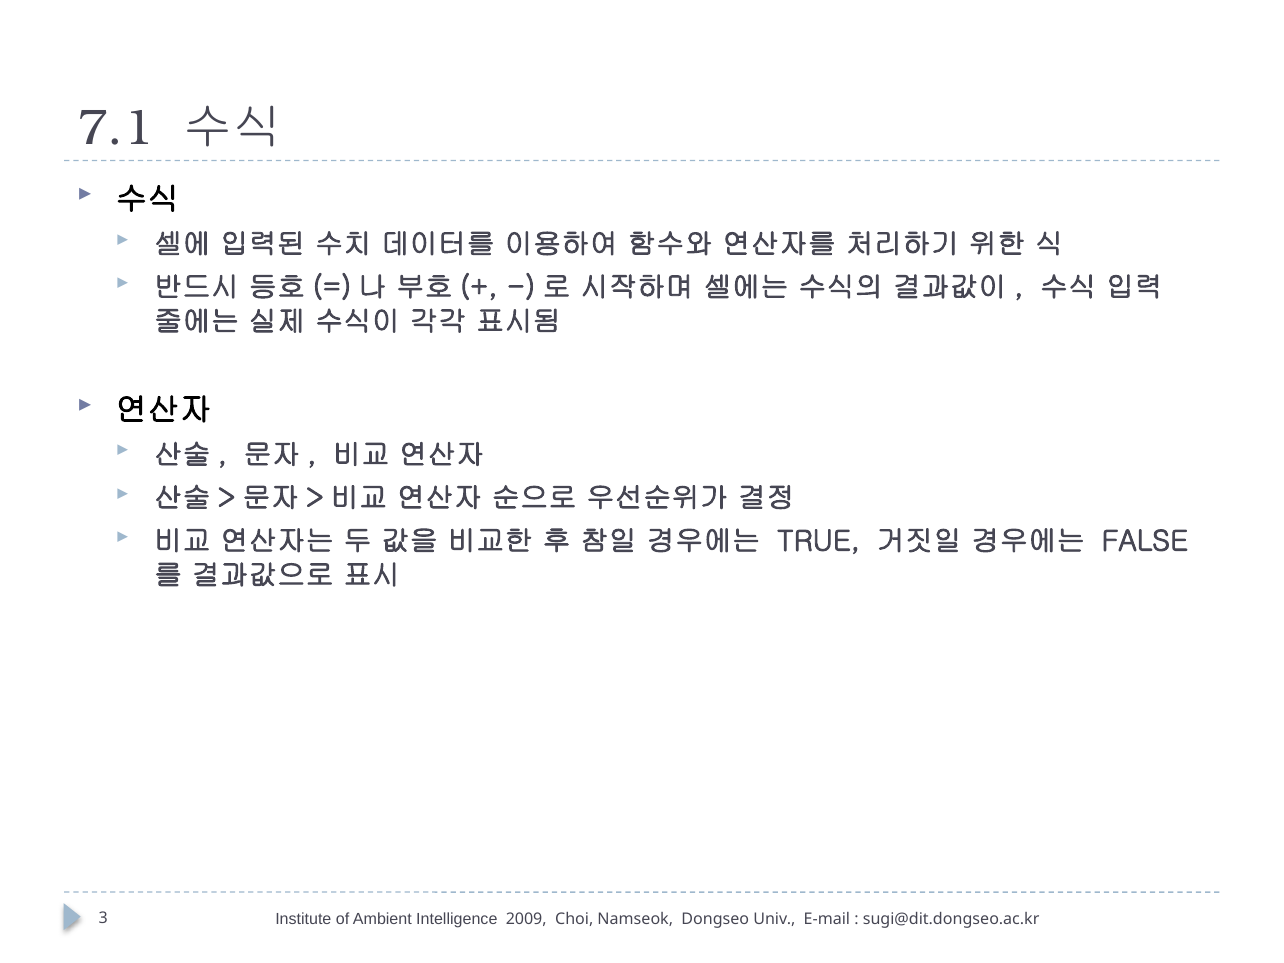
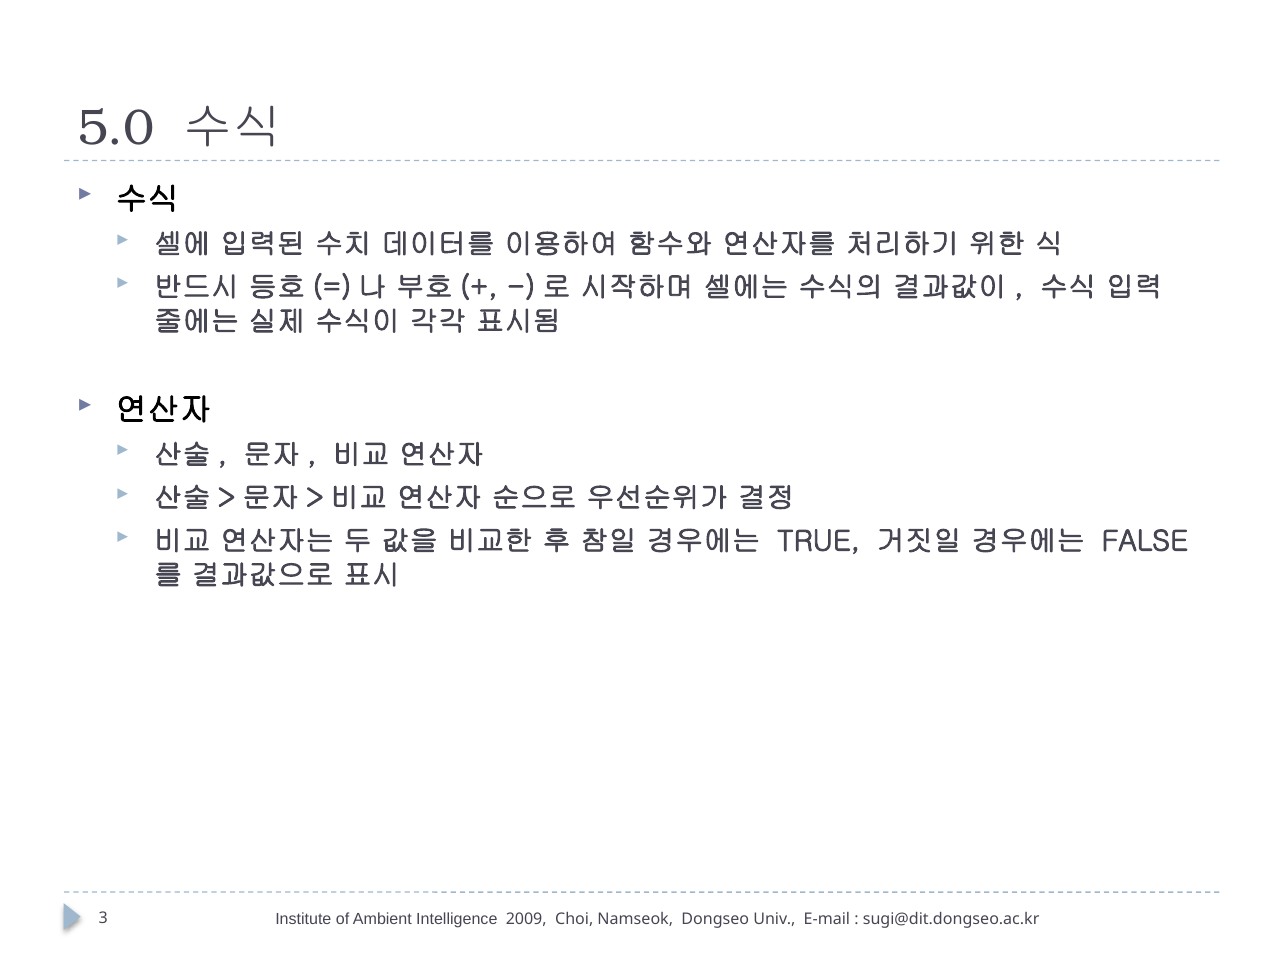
7.1: 7.1 -> 5.0 (116, 128)
